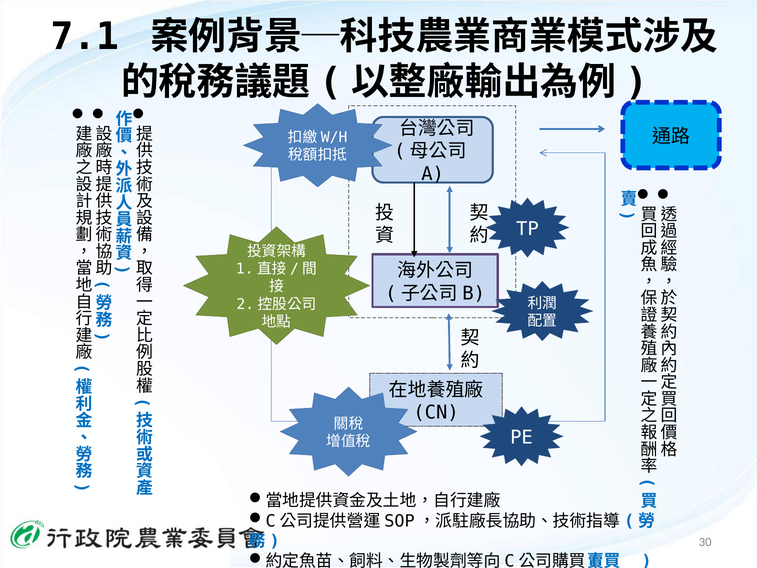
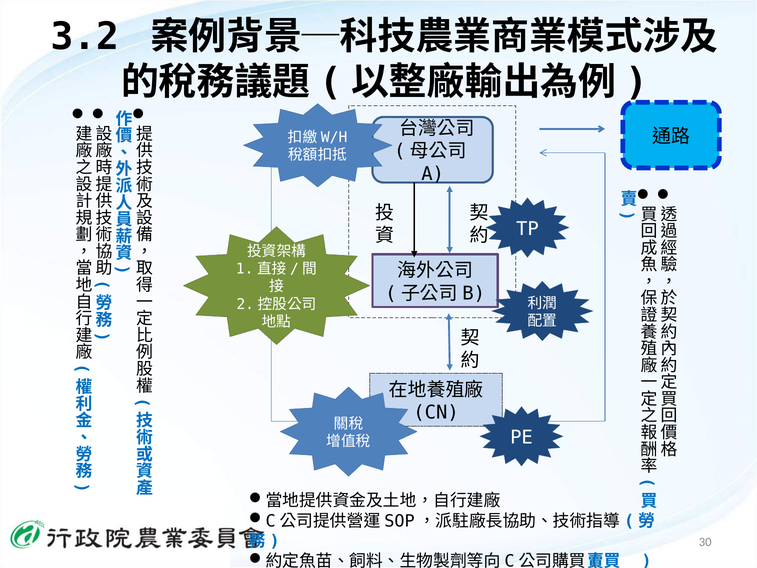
7.1: 7.1 -> 3.2 (85, 37)
